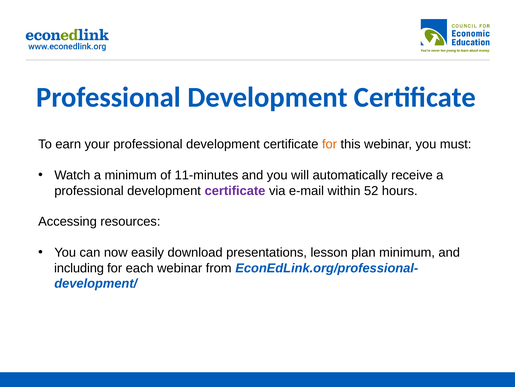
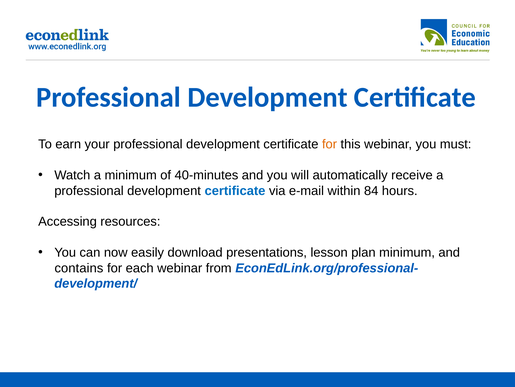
11-minutes: 11-minutes -> 40-minutes (206, 175)
certificate colour: purple -> blue (235, 190)
52: 52 -> 84 (371, 190)
including: including -> contains (79, 268)
